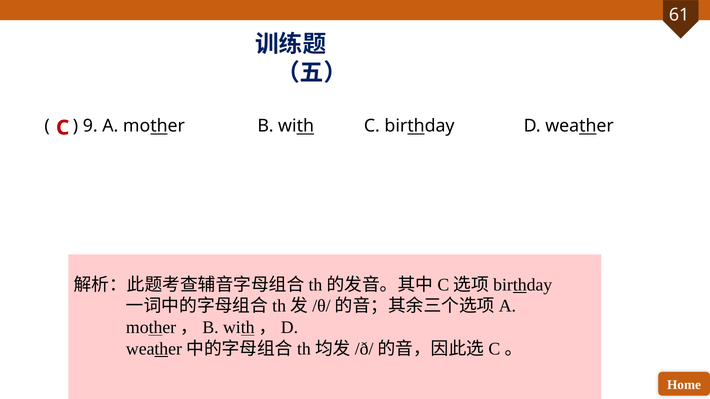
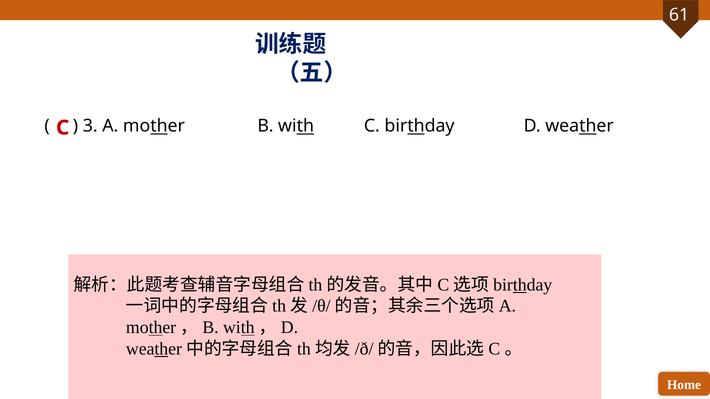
9: 9 -> 3 (90, 126)
